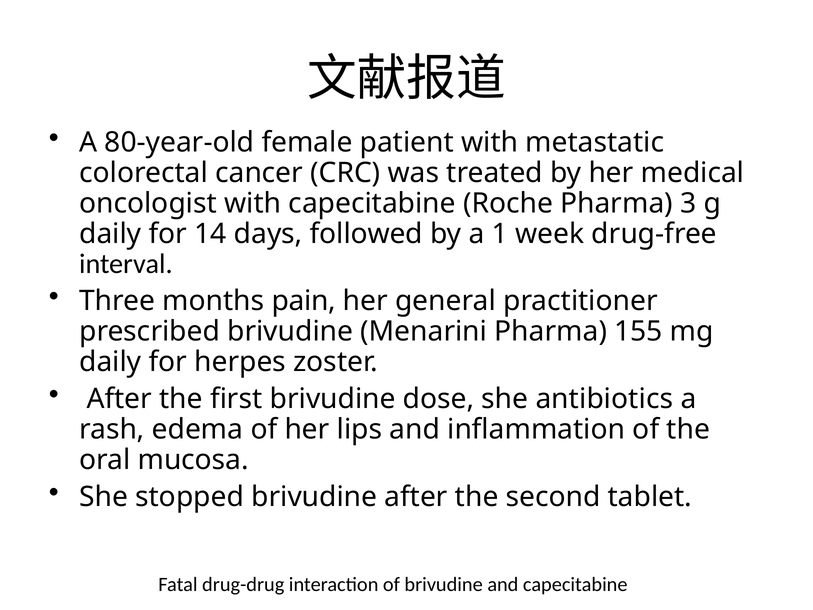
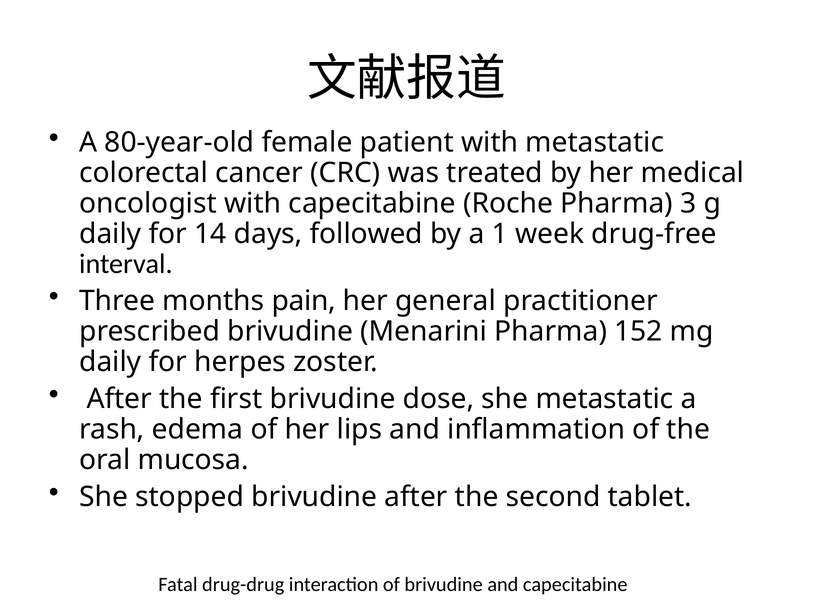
155: 155 -> 152 (638, 332)
she antibiotics: antibiotics -> metastatic (604, 399)
